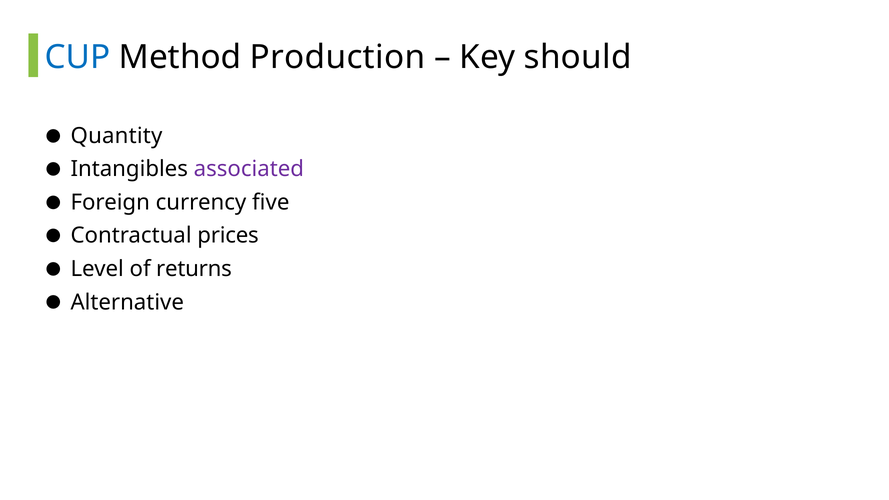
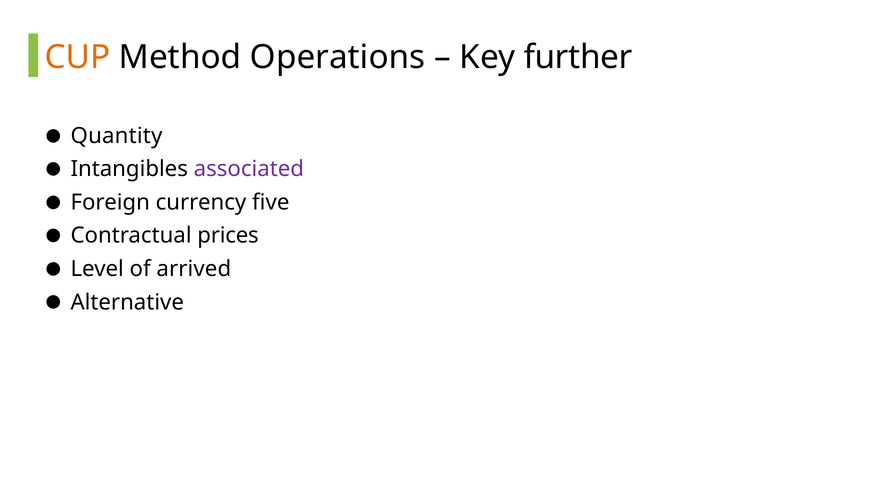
CUP colour: blue -> orange (78, 57)
Production: Production -> Operations (338, 57)
should: should -> further (578, 57)
returns: returns -> arrived (194, 269)
